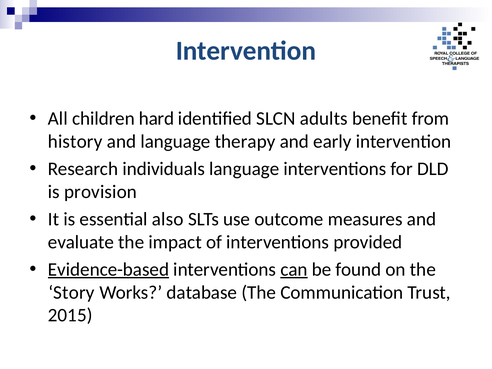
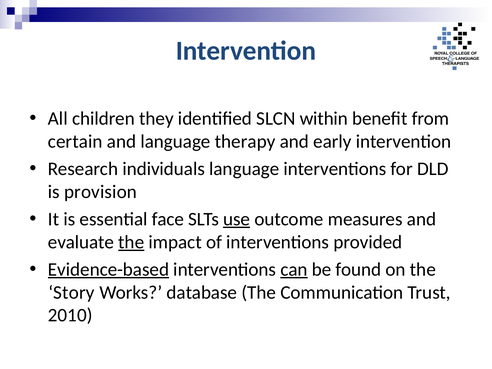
hard: hard -> they (156, 118)
adults: adults -> within (324, 118)
history: history -> certain (75, 141)
also: also -> face (168, 219)
use underline: none -> present (237, 219)
the underline: none -> present (131, 242)
2015: 2015 -> 2010 (70, 315)
